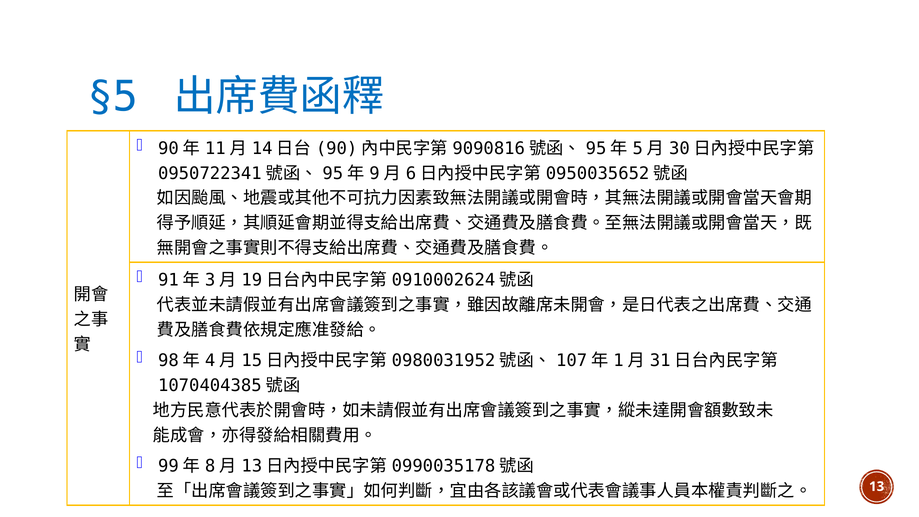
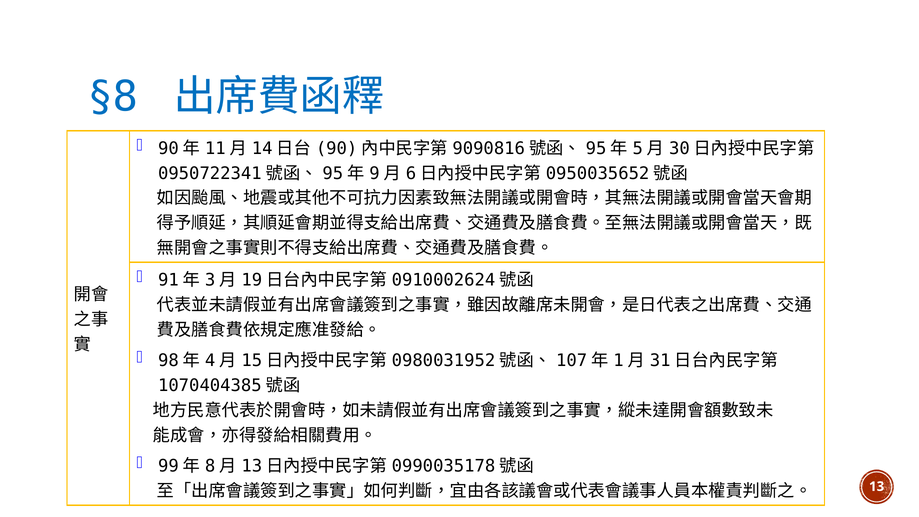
§5: §5 -> §8 (113, 97)
